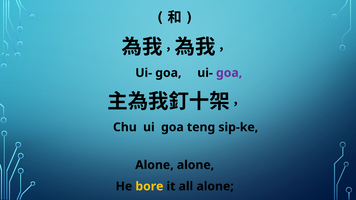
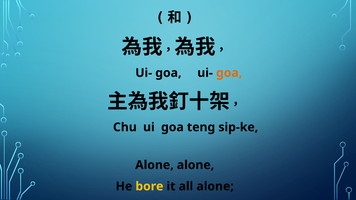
goa colour: purple -> orange (229, 73)
